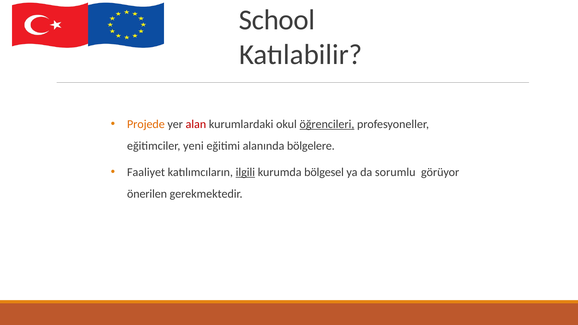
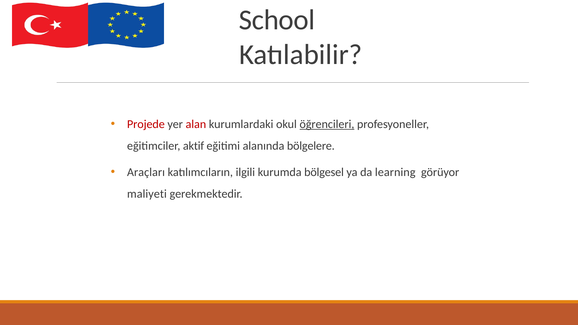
Projede colour: orange -> red (146, 124)
yeni: yeni -> aktif (194, 146)
Faaliyet: Faaliyet -> Araçları (146, 172)
ilgili underline: present -> none (245, 172)
sorumlu: sorumlu -> learning (395, 172)
önerilen: önerilen -> maliyeti (147, 194)
